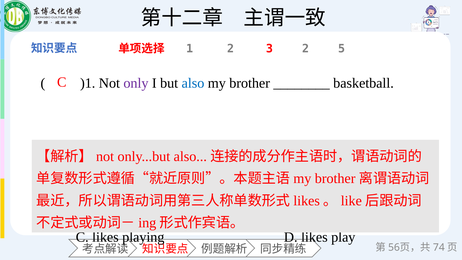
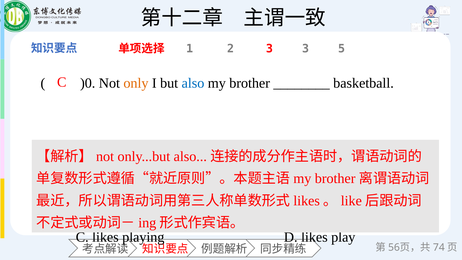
3 2: 2 -> 3 (306, 49)
)1: )1 -> )0 (88, 83)
only colour: purple -> orange (136, 83)
